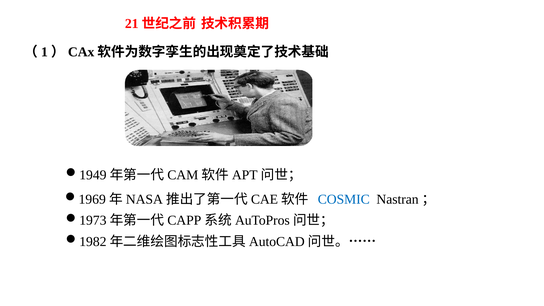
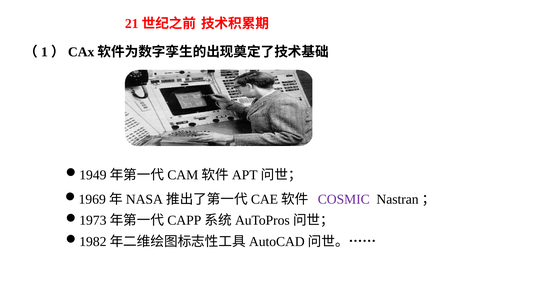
COSMIC colour: blue -> purple (344, 199)
